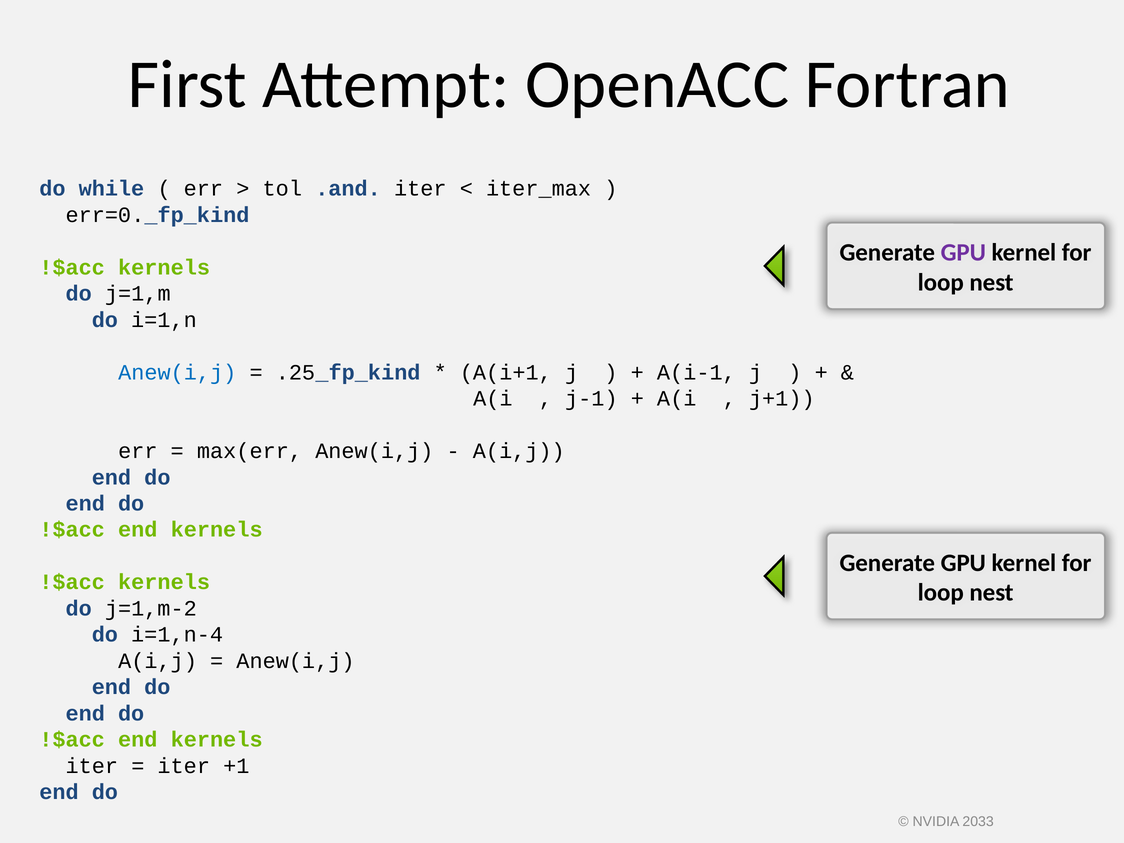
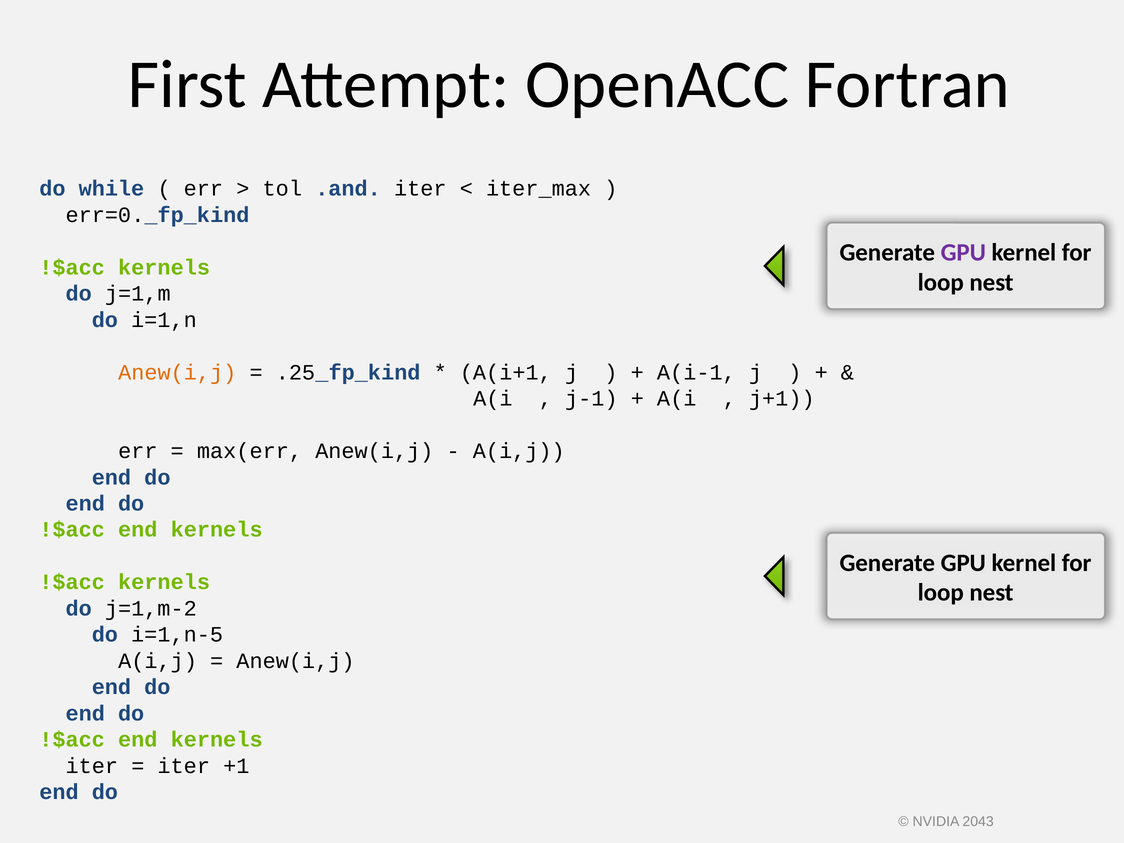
Anew(i,j colour: blue -> orange (177, 372)
i=1,n-4: i=1,n-4 -> i=1,n-5 (177, 635)
2033: 2033 -> 2043 (978, 821)
